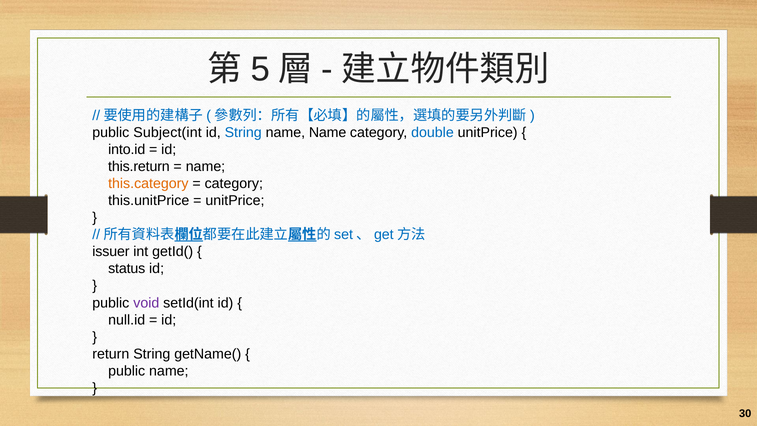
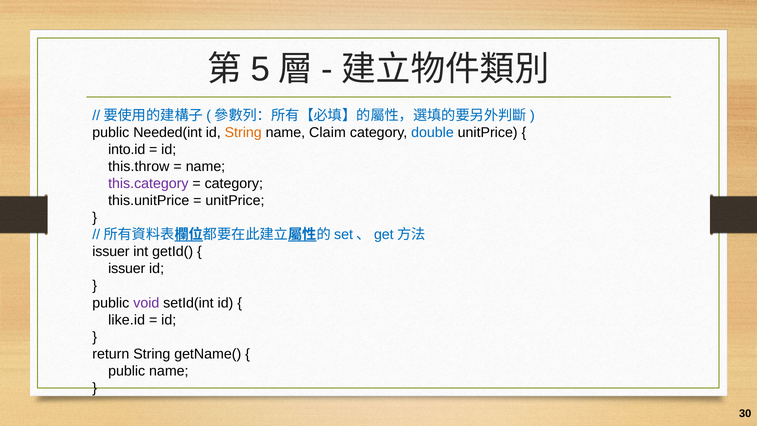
Subject(int: Subject(int -> Needed(int (168, 132)
String colour: blue -> orange (243, 132)
name Name: Name -> Claim (327, 132)
this.return: this.return -> this.throw (139, 166)
this.category colour: orange -> purple (148, 183)
status: status -> issuer (127, 269)
null.id: null.id -> like.id (127, 320)
